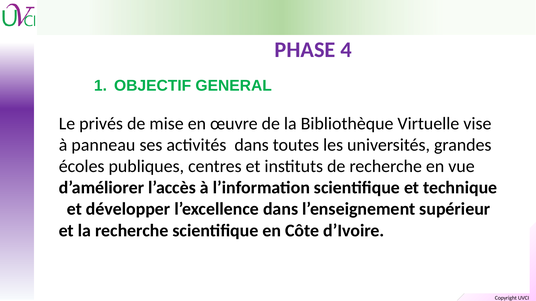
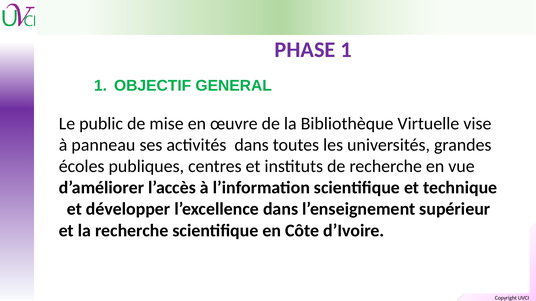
PHASE 4: 4 -> 1 (346, 50)
privés: privés -> public (101, 124)
